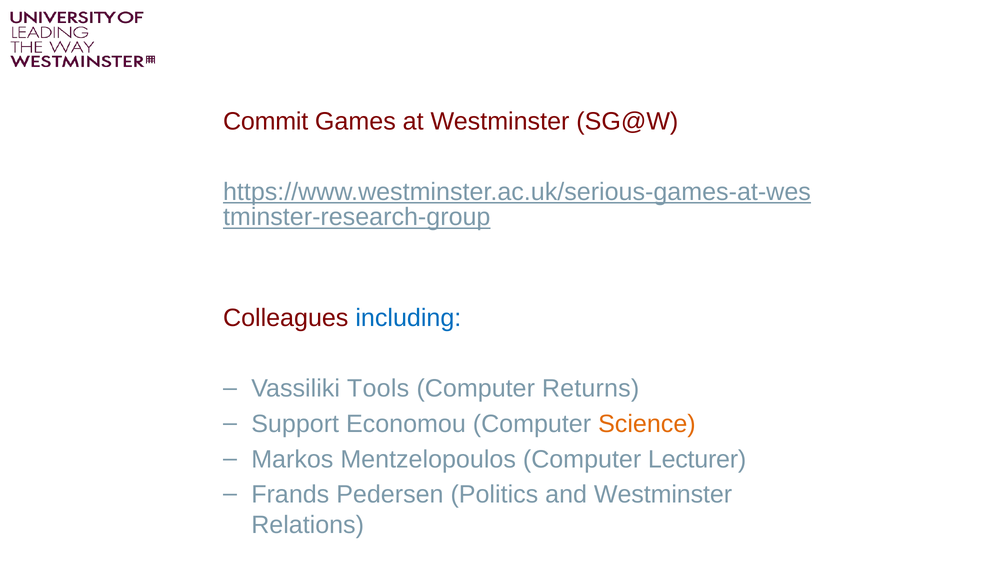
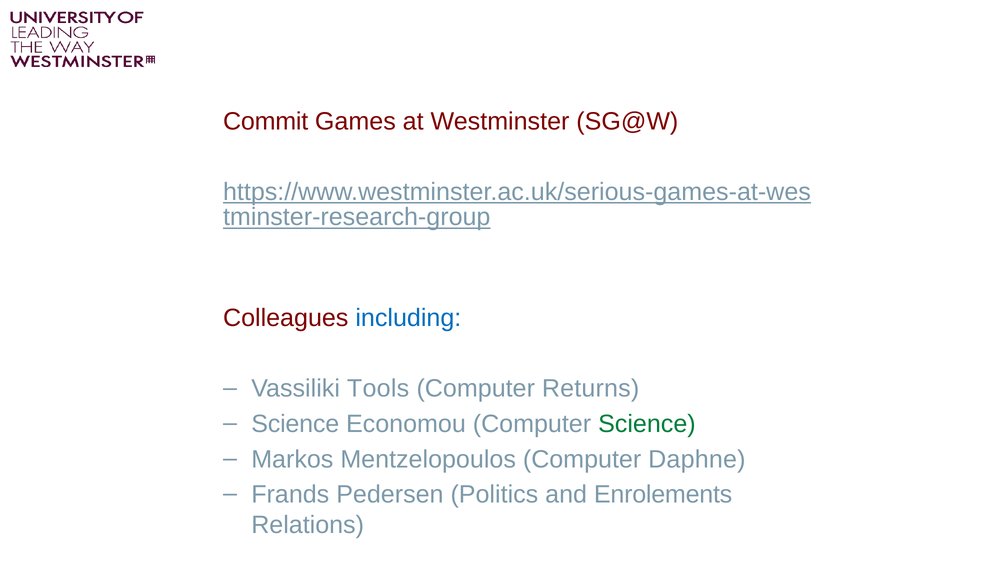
Support: Support -> Science (295, 424)
Science colour: orange -> green (647, 424)
Lecturer: Lecturer -> Daphne (697, 459)
and Westminster: Westminster -> Enrolements (663, 495)
